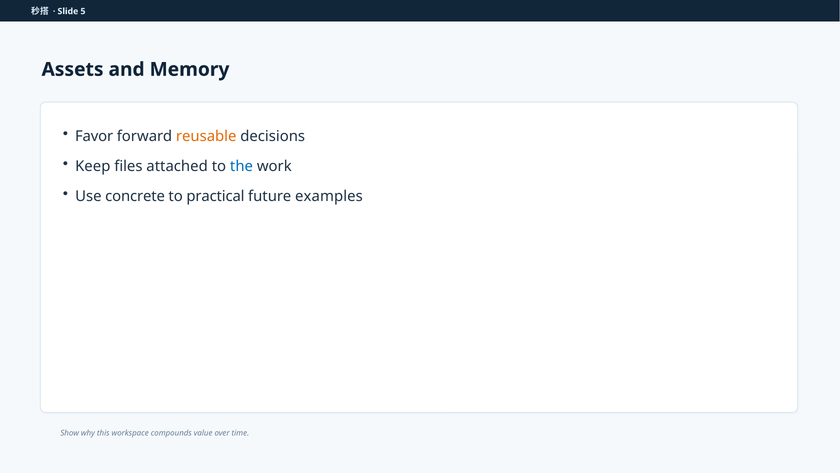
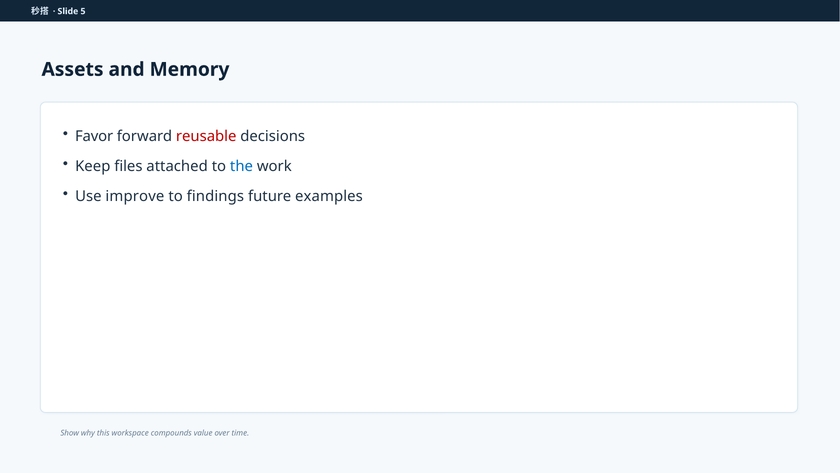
reusable colour: orange -> red (206, 136)
concrete: concrete -> improve (135, 196)
practical: practical -> findings (215, 196)
